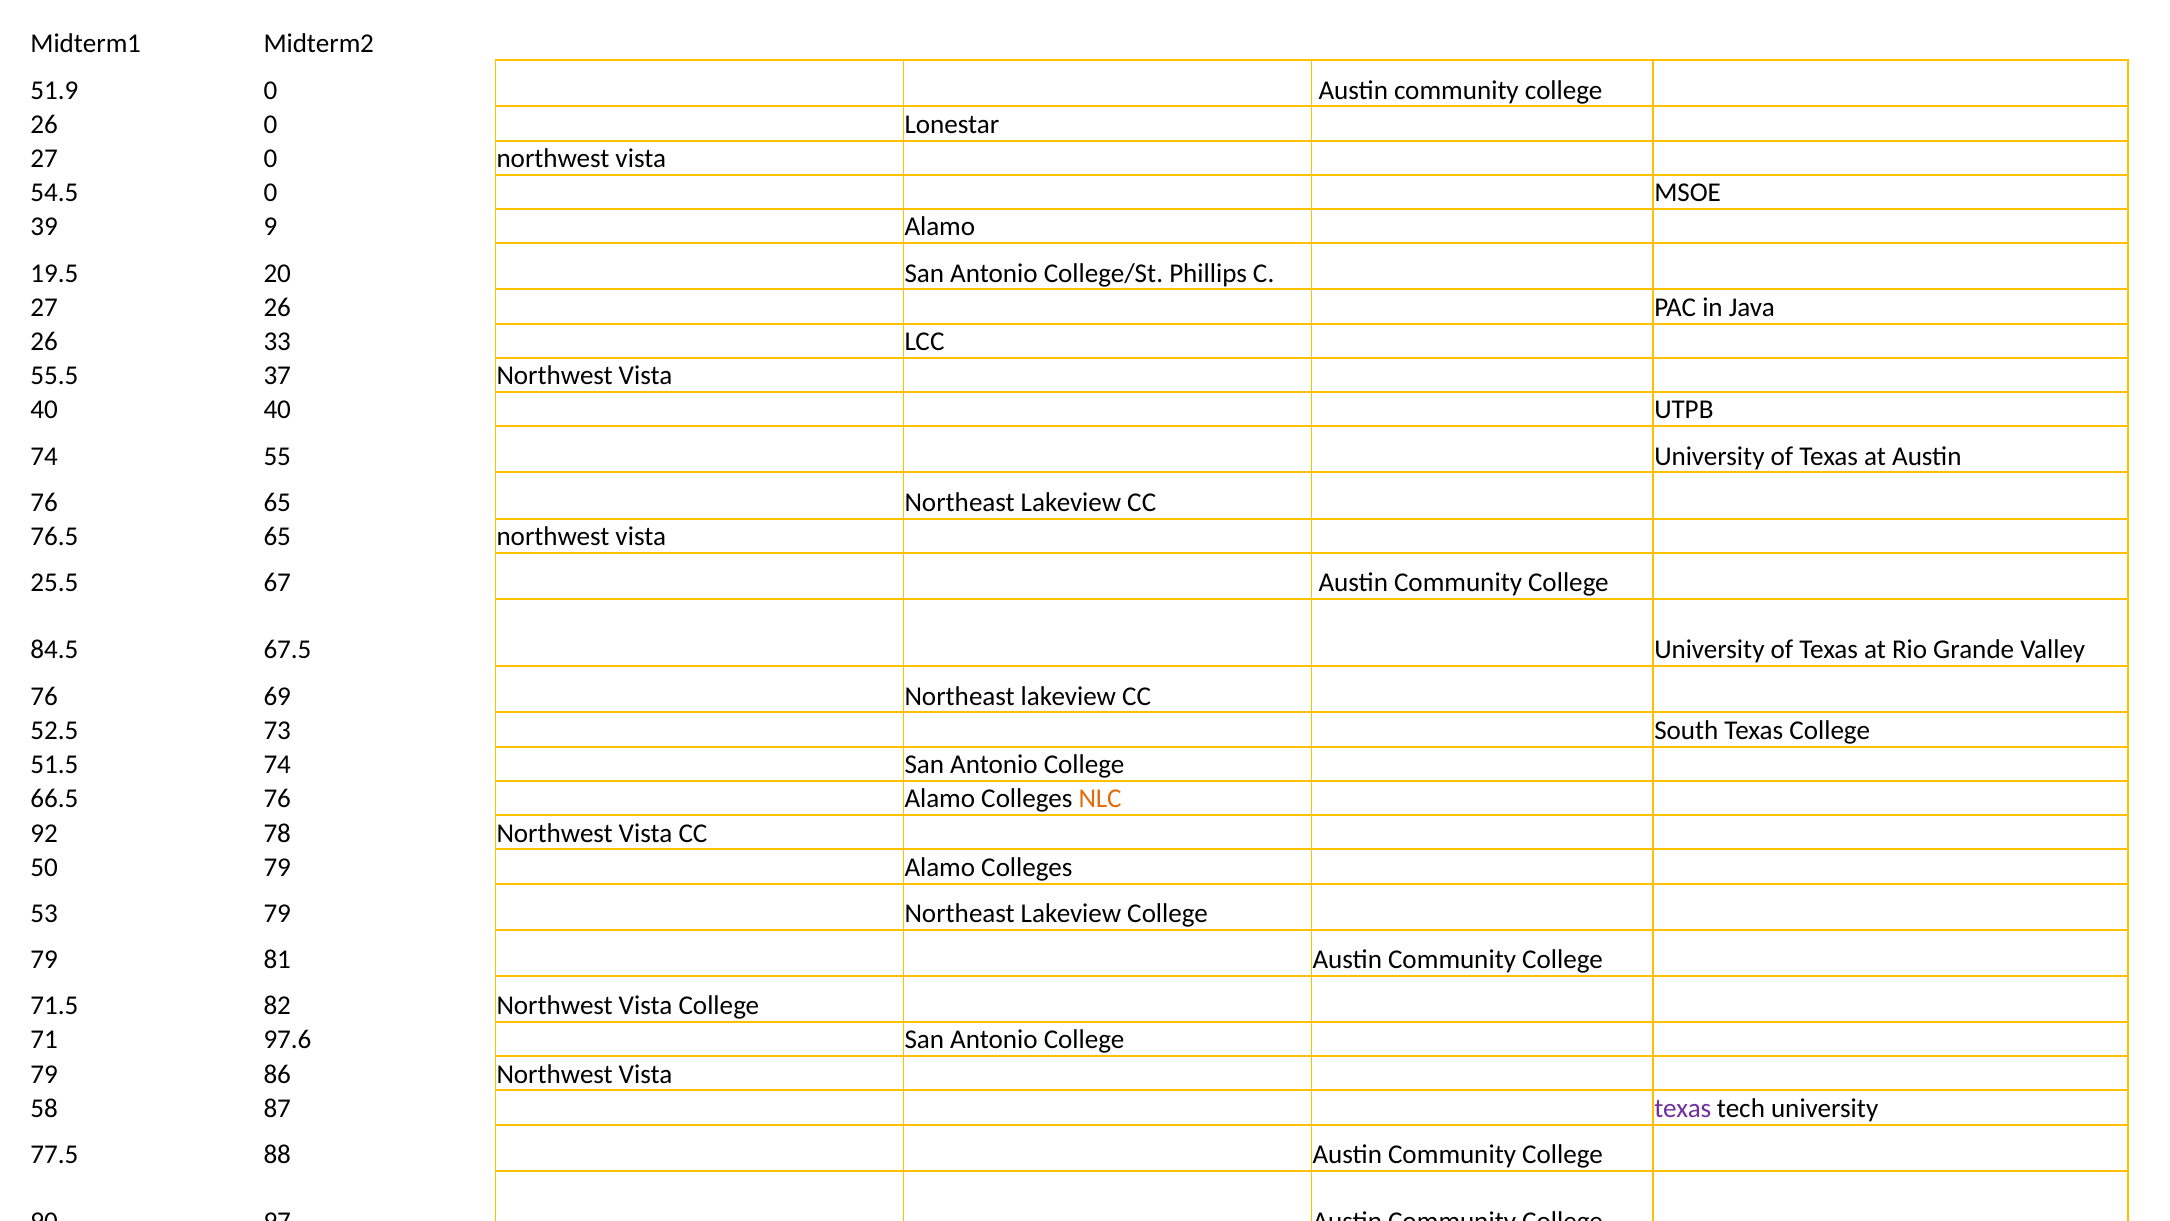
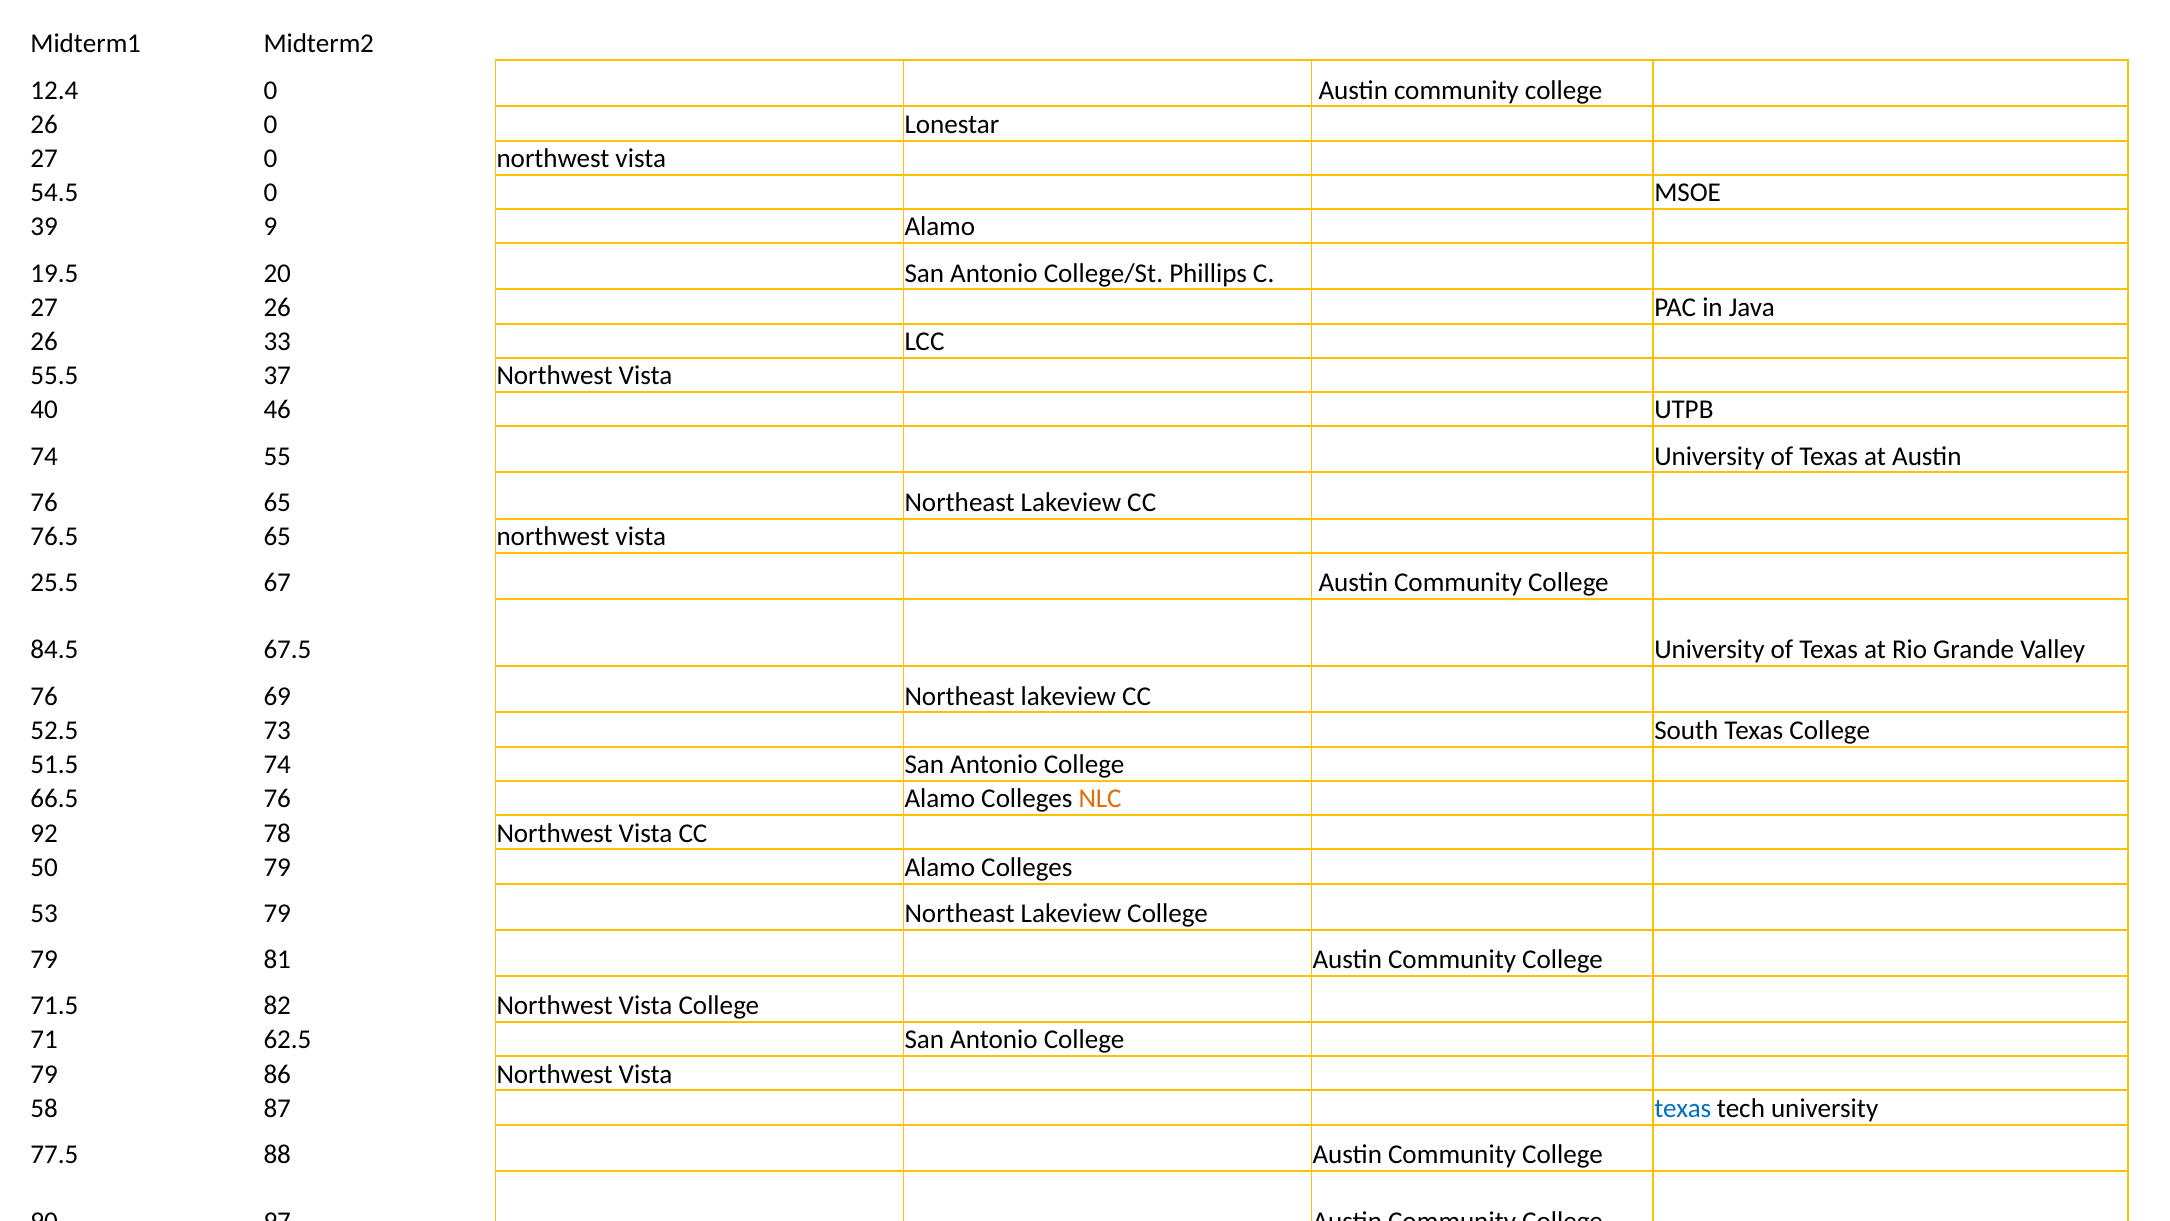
51.9: 51.9 -> 12.4 (54, 90)
40 40: 40 -> 46 (277, 410)
97.6: 97.6 -> 62.5 (287, 1040)
texas colour: purple -> blue (1683, 1108)
